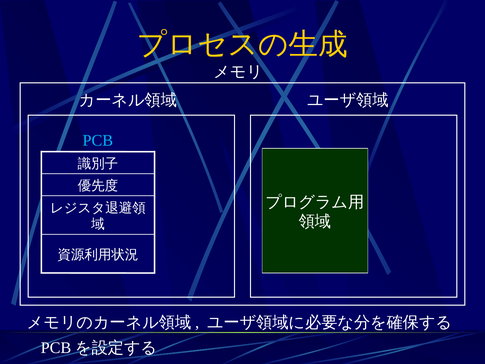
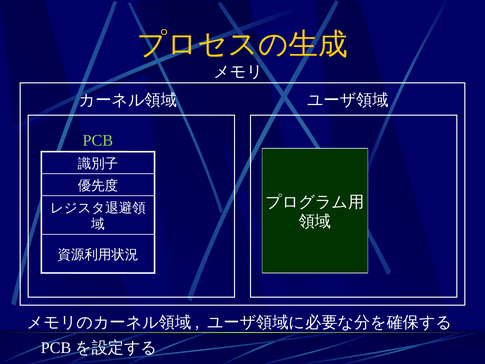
PCB colour: light blue -> light green (98, 141)
